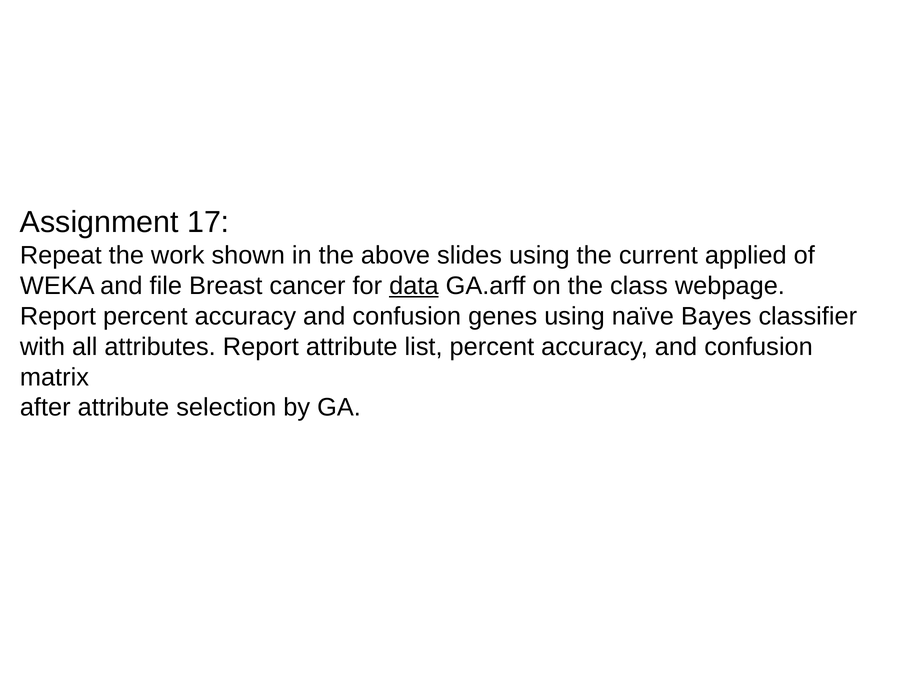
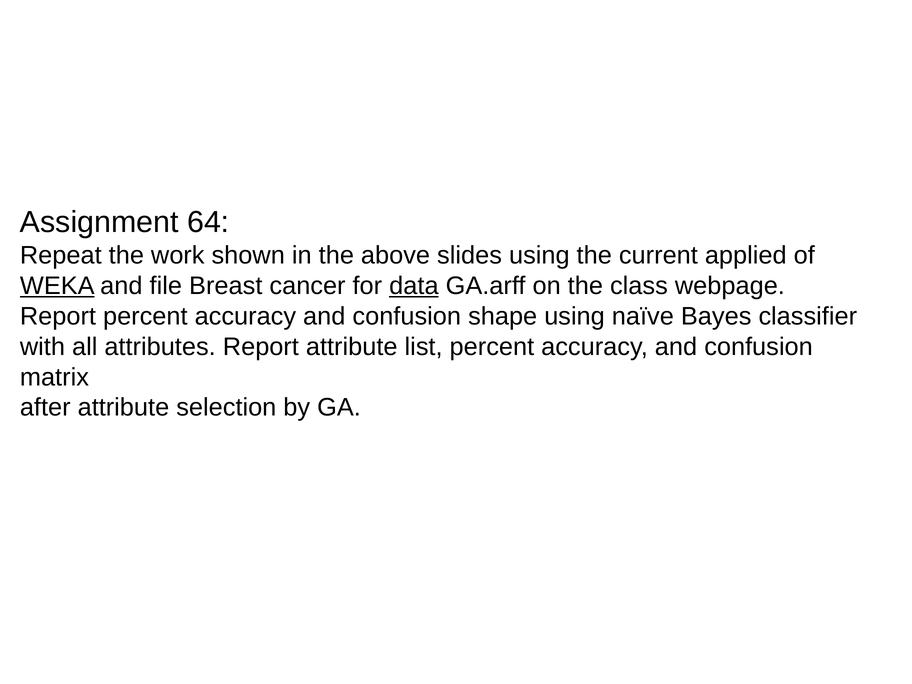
17: 17 -> 64 (208, 222)
WEKA underline: none -> present (57, 286)
genes: genes -> shape (503, 316)
